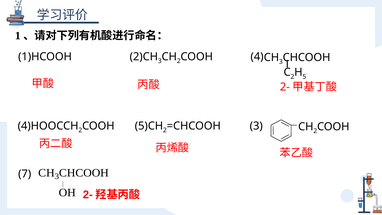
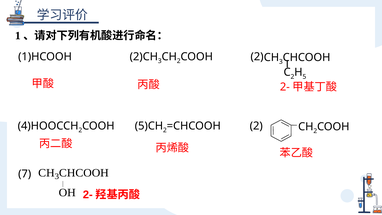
4: 4 -> 2 (257, 57)
3: 3 -> 2 (256, 126)
